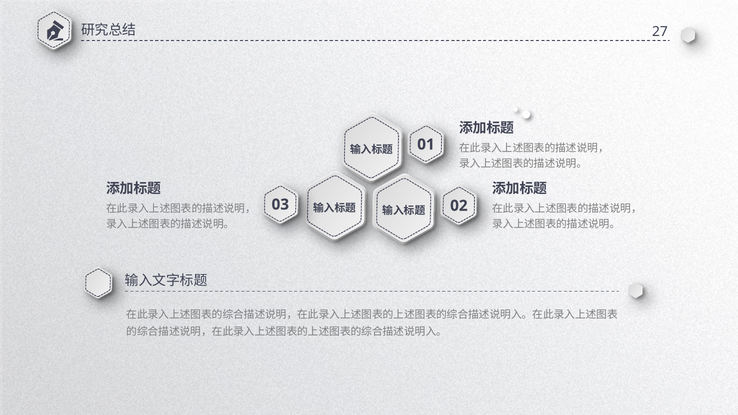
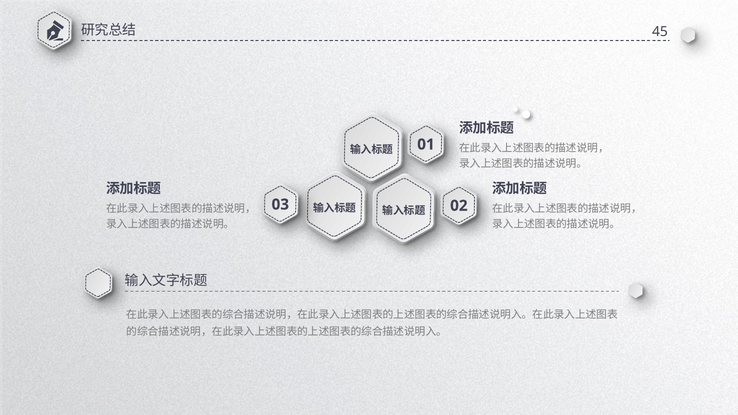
27: 27 -> 45 (660, 32)
